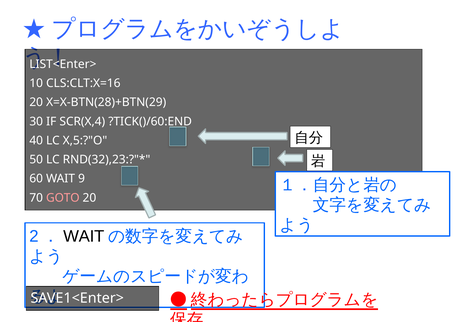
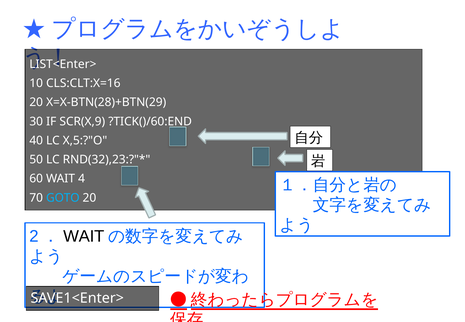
SCR(X,4: SCR(X,4 -> SCR(X,9 (82, 121)
9: 9 -> 4 (82, 179)
GOTO colour: pink -> light blue (63, 198)
